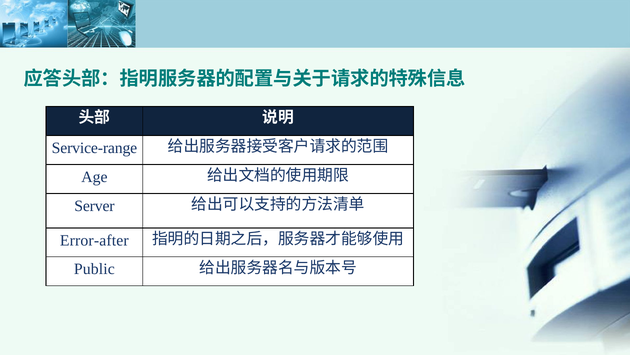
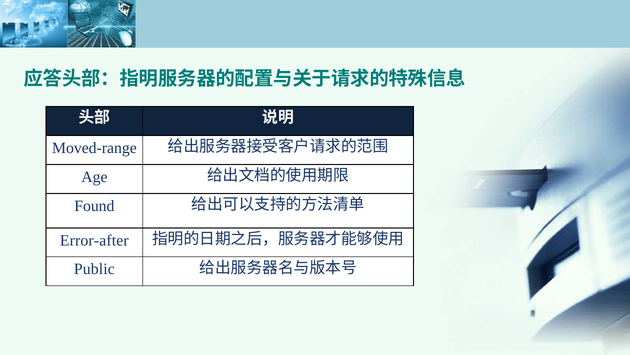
Service-range: Service-range -> Moved-range (94, 148)
Server: Server -> Found (94, 206)
